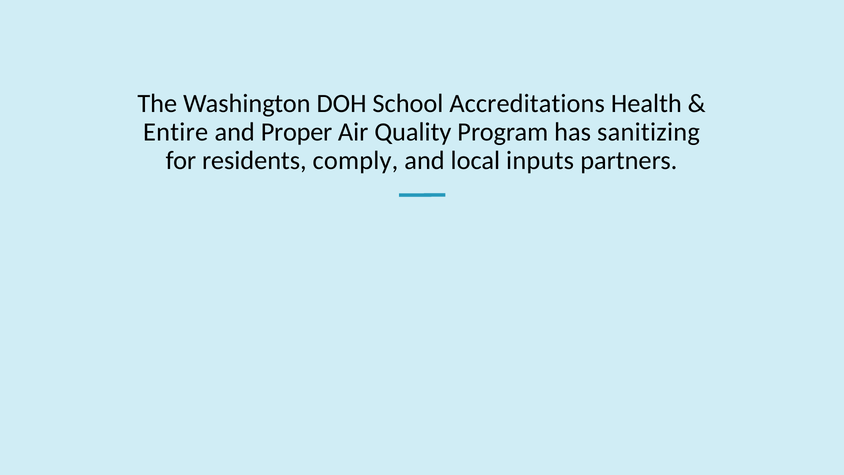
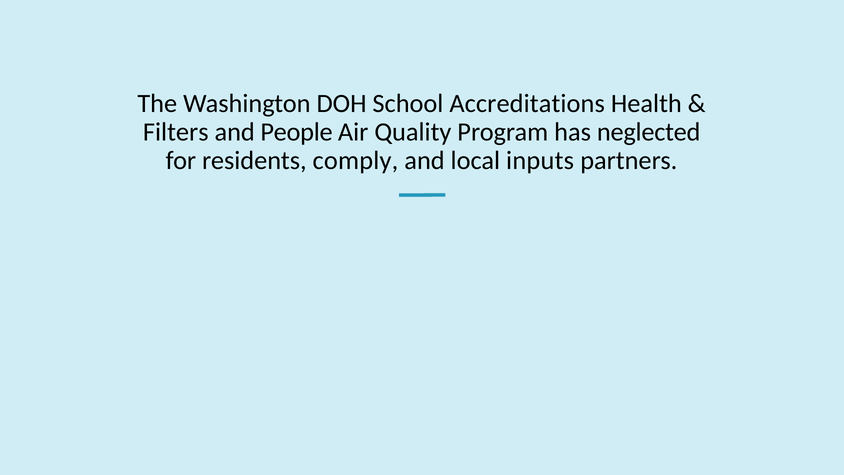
Entire: Entire -> Filters (176, 132)
Proper: Proper -> People (297, 132)
sanitizing: sanitizing -> neglected (649, 132)
